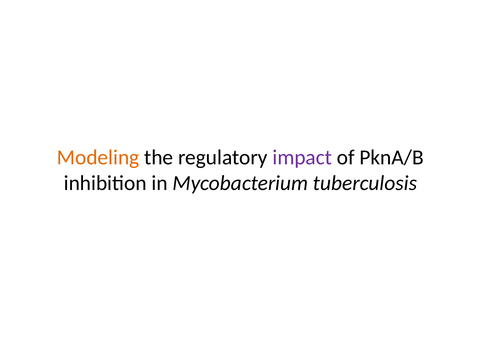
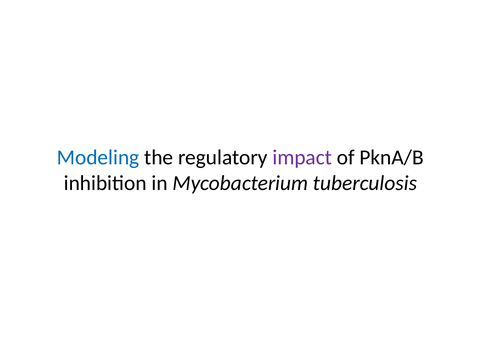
Modeling colour: orange -> blue (98, 157)
